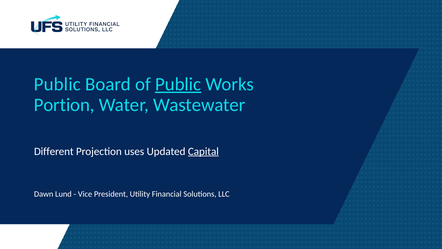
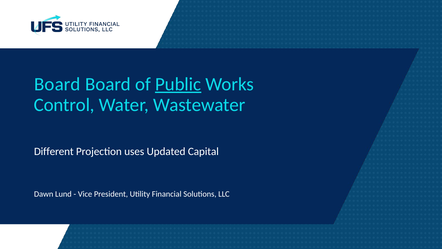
Public: Public -> Board (57, 84)
Portion: Portion -> Control (64, 105)
Capital underline: present -> none (203, 151)
